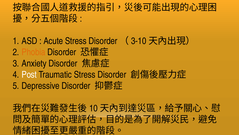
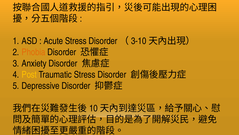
Post colour: white -> yellow (29, 74)
